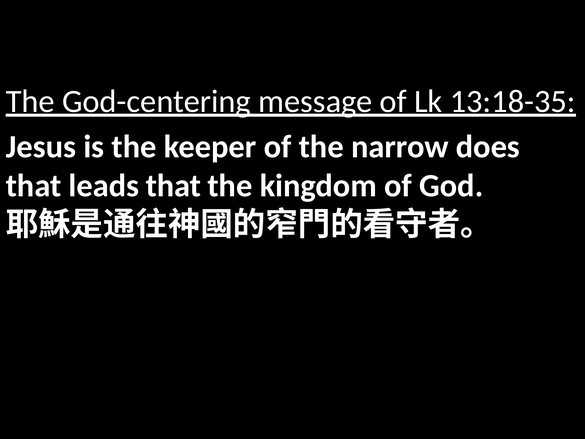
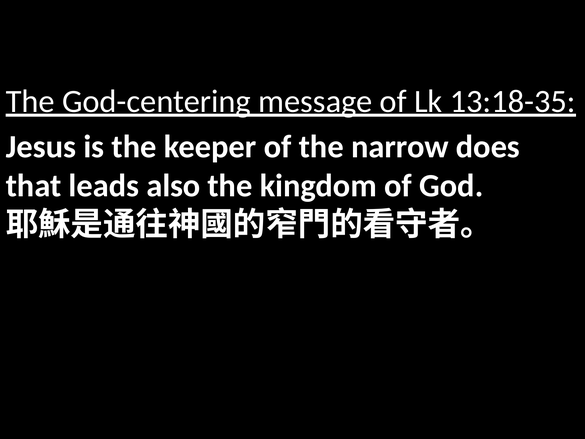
leads that: that -> also (173, 186)
